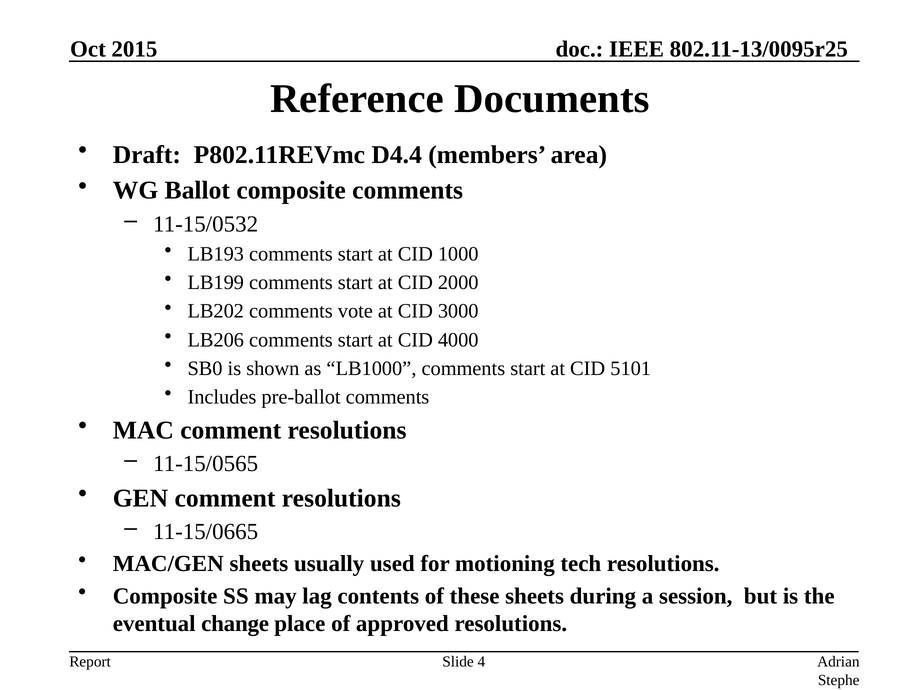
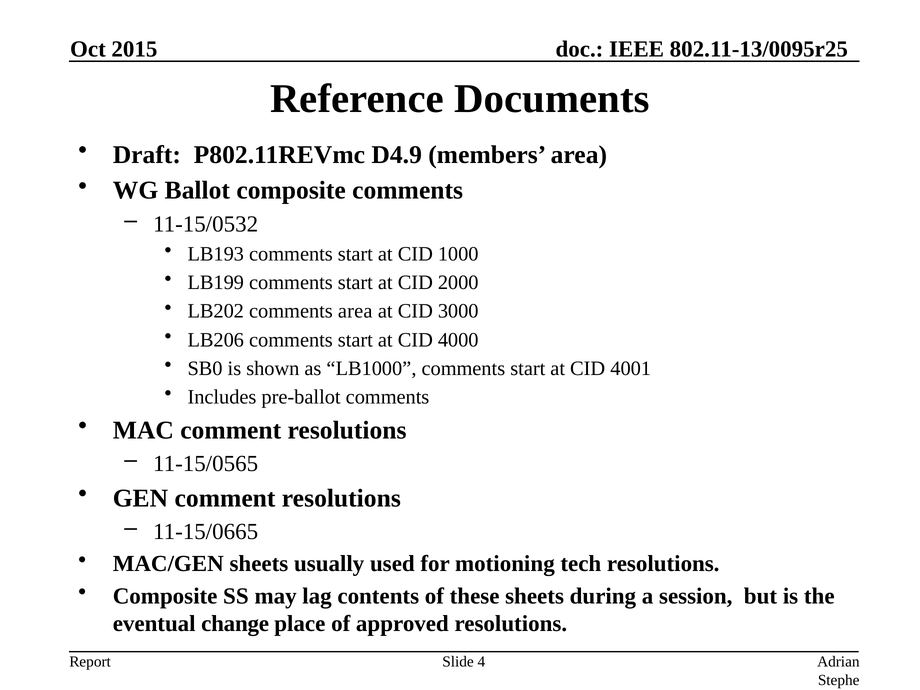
D4.4: D4.4 -> D4.9 (397, 155)
comments vote: vote -> area (355, 311)
5101: 5101 -> 4001 (631, 368)
